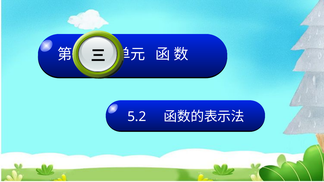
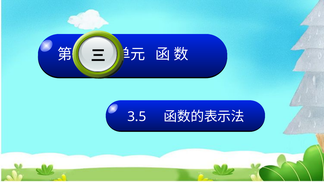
5.2: 5.2 -> 3.5 (137, 117)
